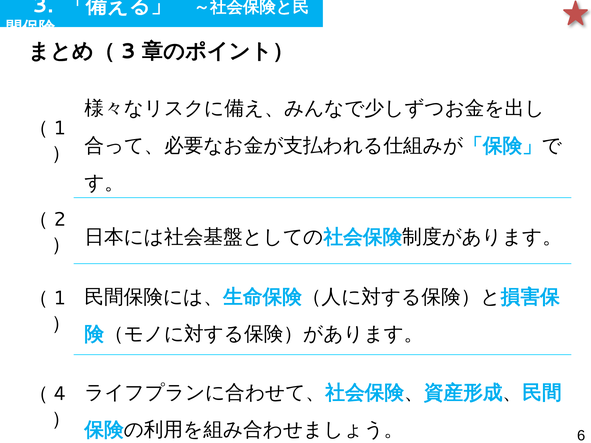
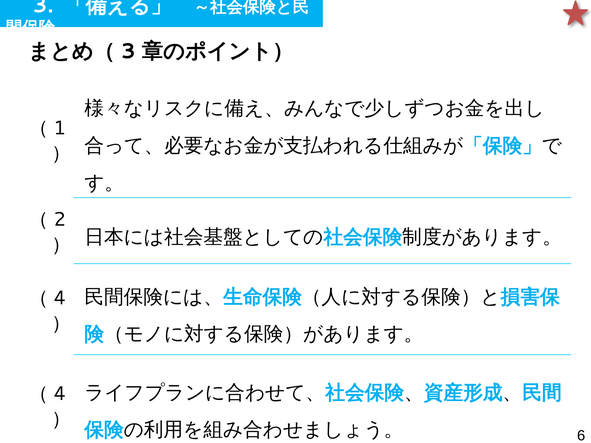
1: 1 -> 4 (60, 298)
